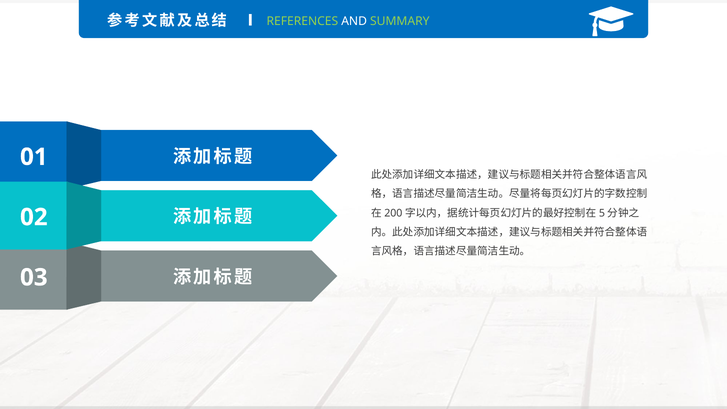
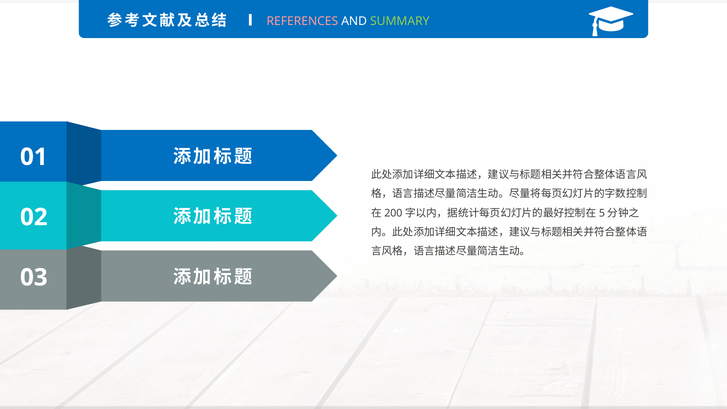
REFERENCES colour: light green -> pink (302, 21)
